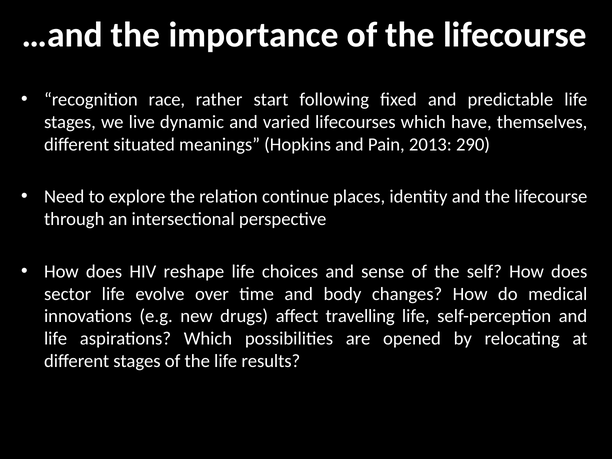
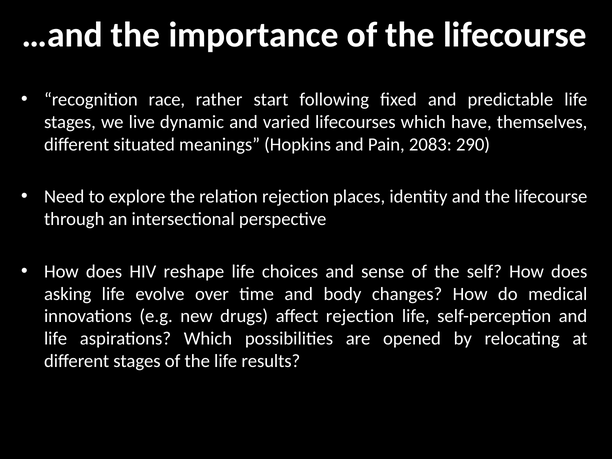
2013: 2013 -> 2083 (430, 144)
relation continue: continue -> rejection (296, 197)
sector: sector -> asking (68, 294)
affect travelling: travelling -> rejection (360, 316)
